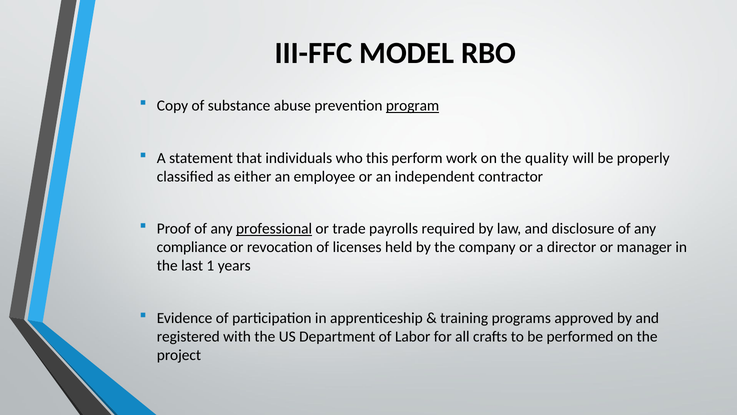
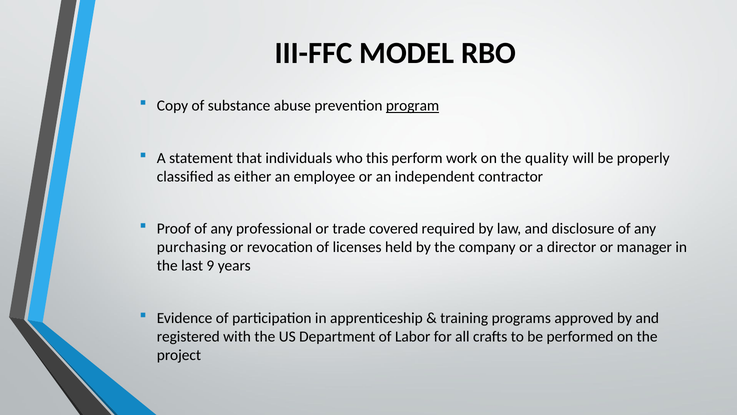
professional underline: present -> none (274, 229)
payrolls: payrolls -> covered (394, 229)
compliance: compliance -> purchasing (192, 247)
1: 1 -> 9 (210, 266)
